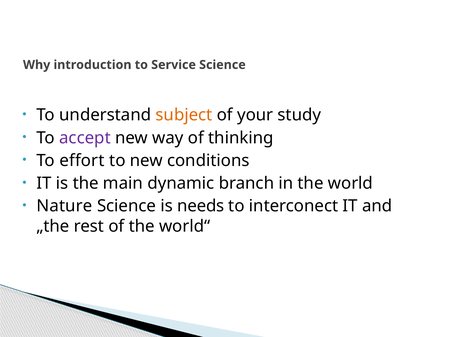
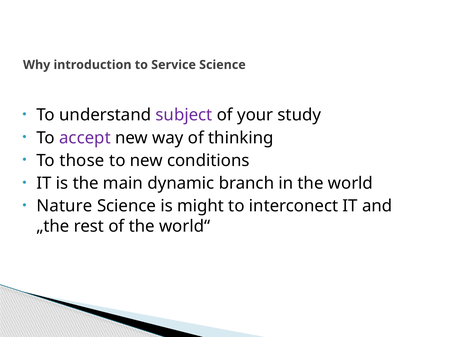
subject colour: orange -> purple (184, 115)
effort: effort -> those (82, 160)
needs: needs -> might (201, 206)
